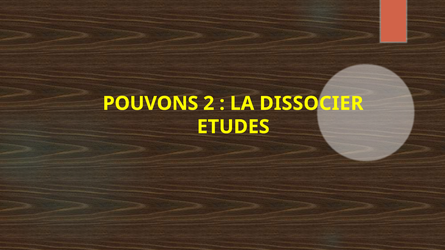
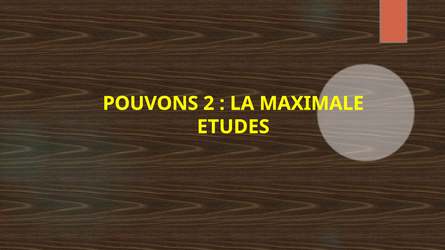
DISSOCIER: DISSOCIER -> MAXIMALE (312, 104)
